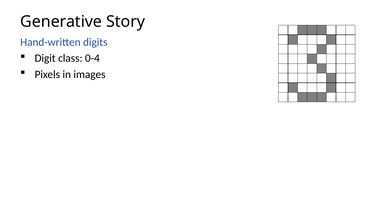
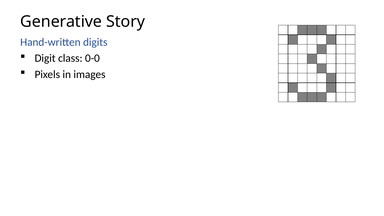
0-4: 0-4 -> 0-0 (92, 58)
